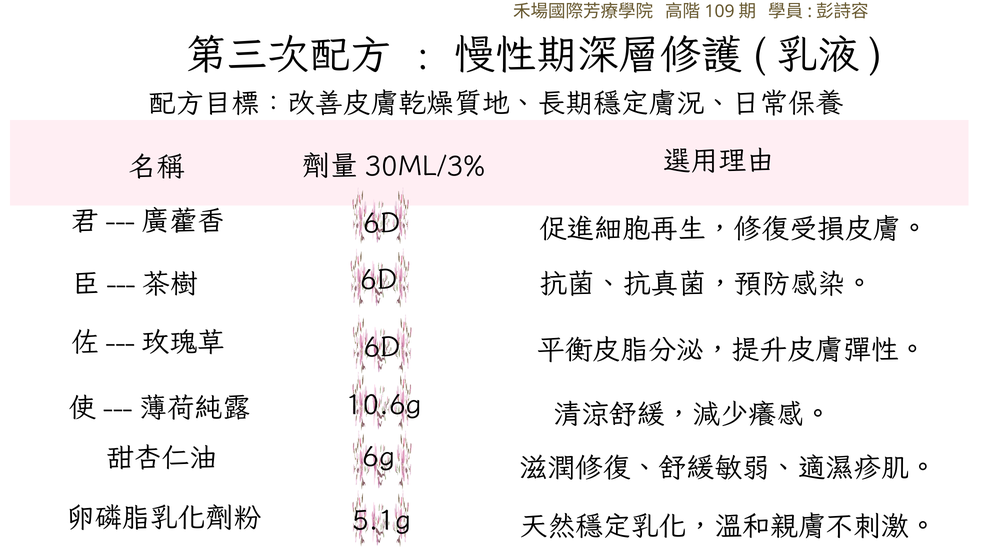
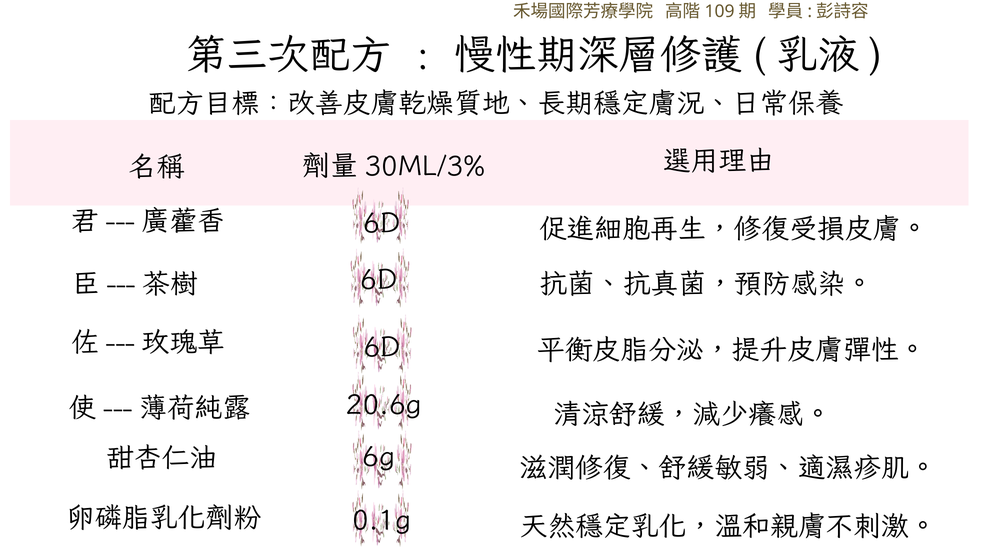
10.6g: 10.6g -> 20.6g (384, 405)
5.1g: 5.1g -> 0.1g (382, 520)
